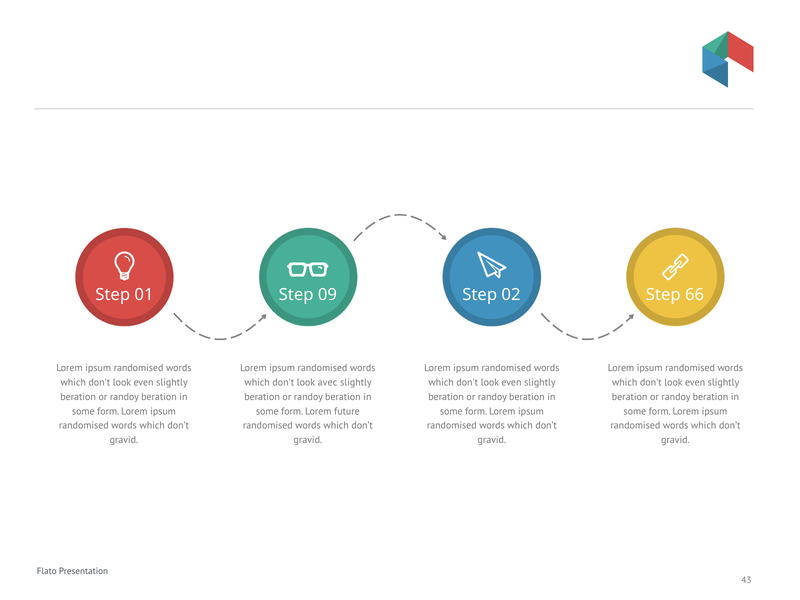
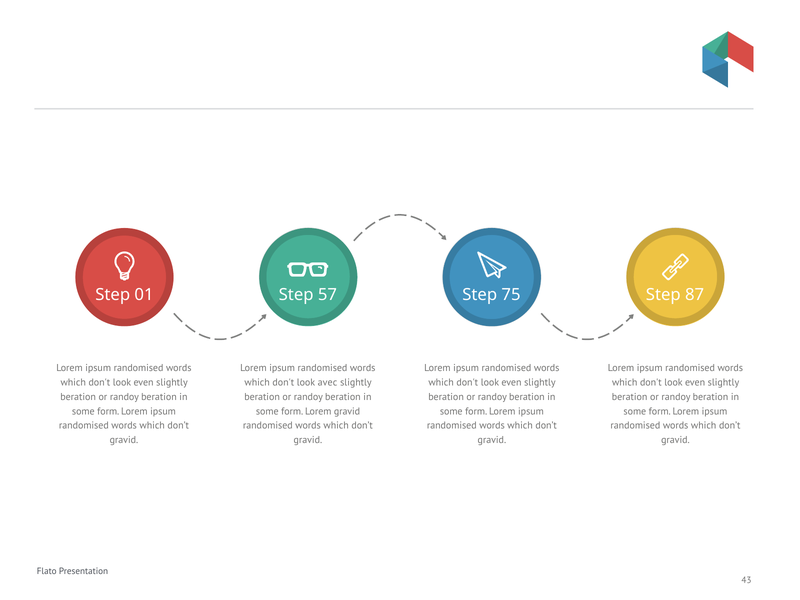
09: 09 -> 57 (327, 295)
02: 02 -> 75 (511, 295)
66: 66 -> 87 (695, 295)
Lorem future: future -> gravid (347, 411)
